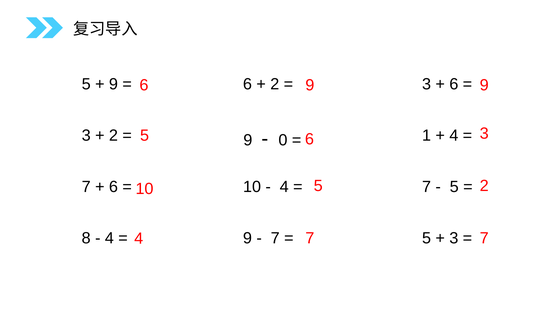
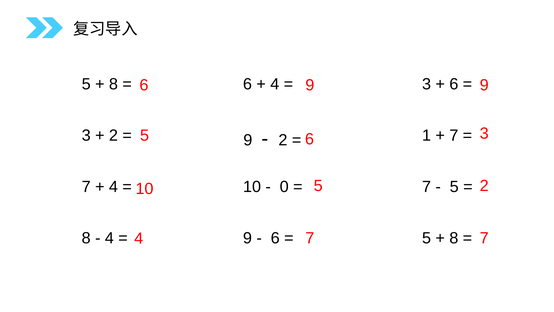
9: 9 -> 8 (113, 84)
2: 2 -> 4 (275, 84)
4: 4 -> 7 (454, 135)
0: 0 -> 2 (283, 140)
6: 6 -> 4 (113, 187)
4: 4 -> 0 (284, 187)
7: 7 -> 6 (275, 238)
3: 3 -> 8 (454, 238)
